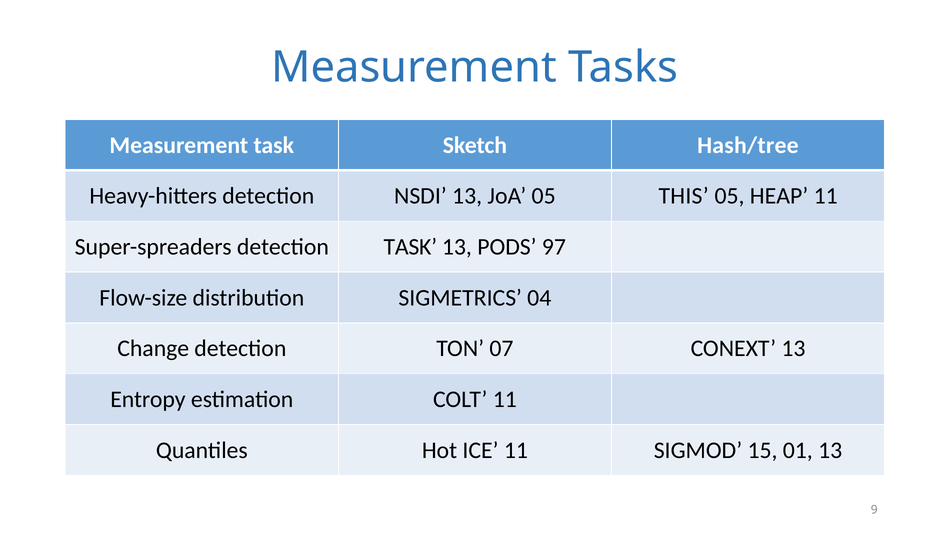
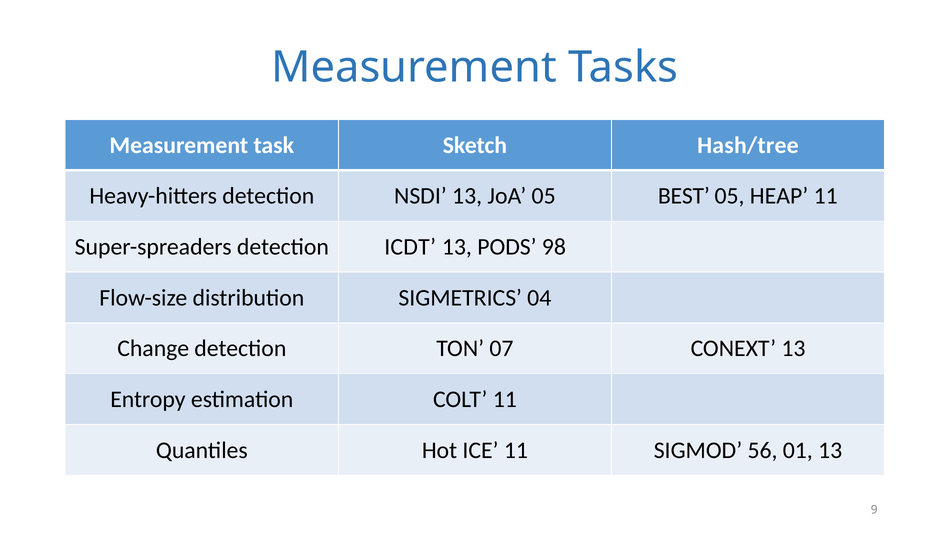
THIS: THIS -> BEST (684, 196)
detection TASK: TASK -> ICDT (410, 247)
97: 97 -> 98 (554, 247)
15: 15 -> 56 (763, 450)
